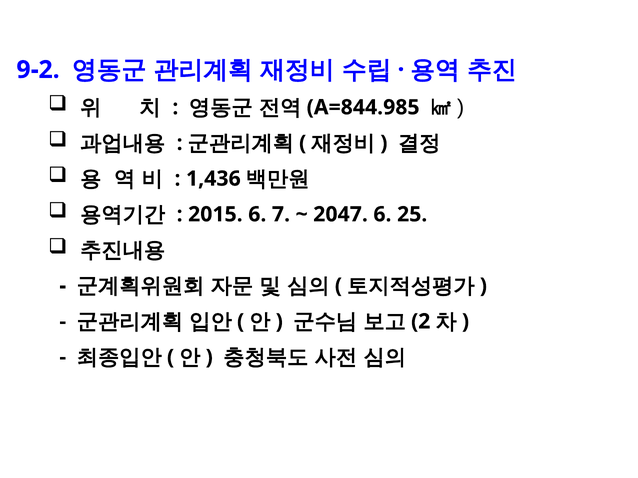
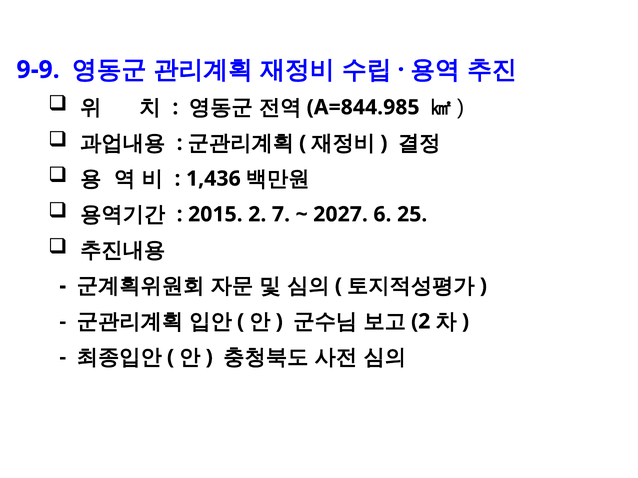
9-2: 9-2 -> 9-9 (38, 70)
2015 6: 6 -> 2 (257, 215)
2047: 2047 -> 2027 (341, 215)
